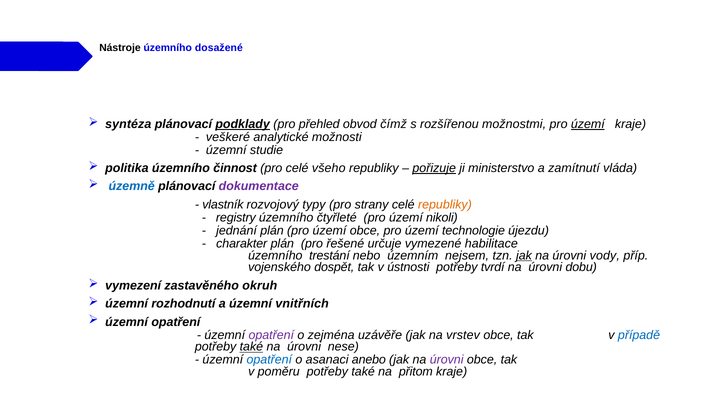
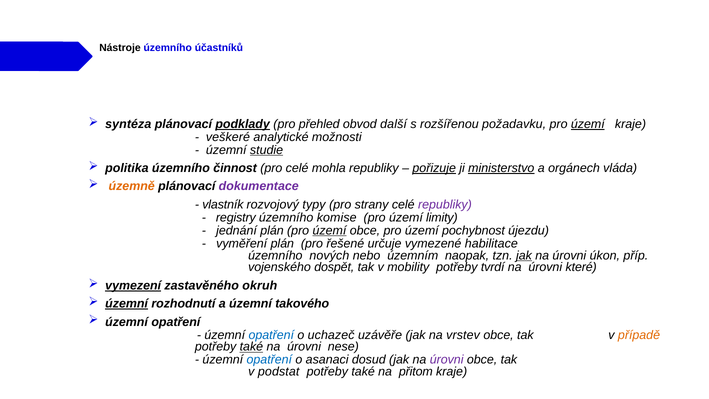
dosažené: dosažené -> účastníků (219, 48)
čímž: čímž -> další (394, 124)
možnostmi: možnostmi -> požadavku (514, 124)
studie underline: none -> present (267, 150)
všeho: všeho -> mohla (329, 168)
ministerstvo underline: none -> present (501, 168)
zamítnutí: zamítnutí -> orgánech (574, 168)
územně colour: blue -> orange (132, 186)
republiky colour: orange -> purple (445, 204)
čtyřleté: čtyřleté -> komise (337, 217)
nikoli: nikoli -> limity (442, 217)
území underline: none -> present (329, 230)
technologie: technologie -> pochybnost (473, 230)
charakter: charakter -> vyměření (242, 243)
trestání: trestání -> nových (329, 255)
nejsem: nejsem -> naopak (467, 255)
vody: vody -> úkon (605, 255)
ústnosti: ústnosti -> mobility (408, 267)
dobu: dobu -> které (581, 267)
vymezení underline: none -> present (133, 285)
územní underline: none -> present (127, 304)
vnitřních: vnitřních -> takového (302, 304)
opatření colour: purple -> blue (271, 335)
zejména: zejména -> uchazeč (331, 335)
případě colour: blue -> orange (639, 335)
anebo: anebo -> dosud (369, 360)
poměru: poměru -> podstat (279, 372)
